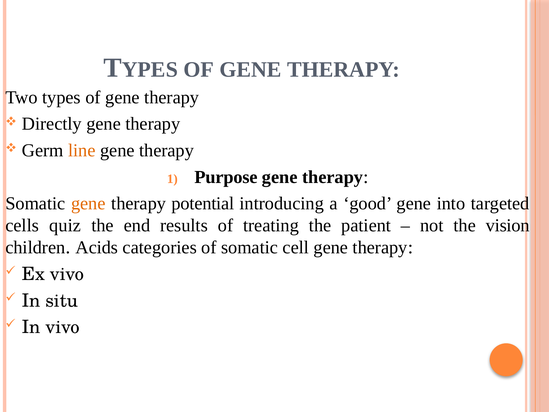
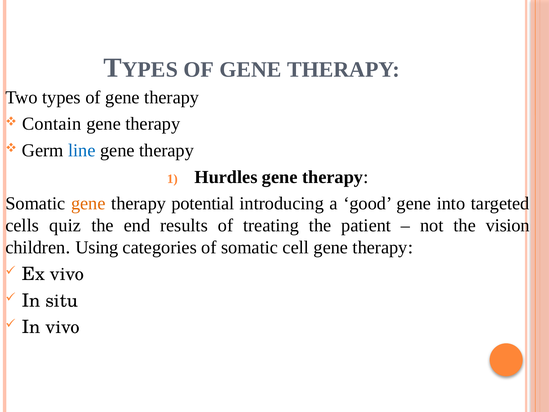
Directly: Directly -> Contain (52, 124)
line colour: orange -> blue (82, 150)
Purpose: Purpose -> Hurdles (226, 177)
Acids: Acids -> Using (97, 247)
